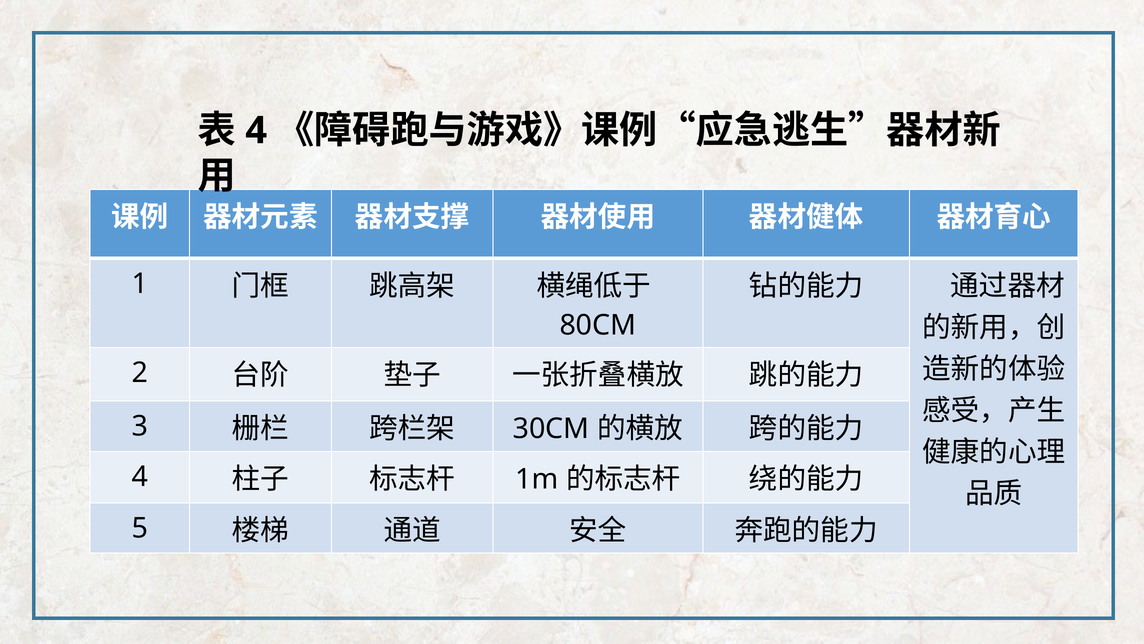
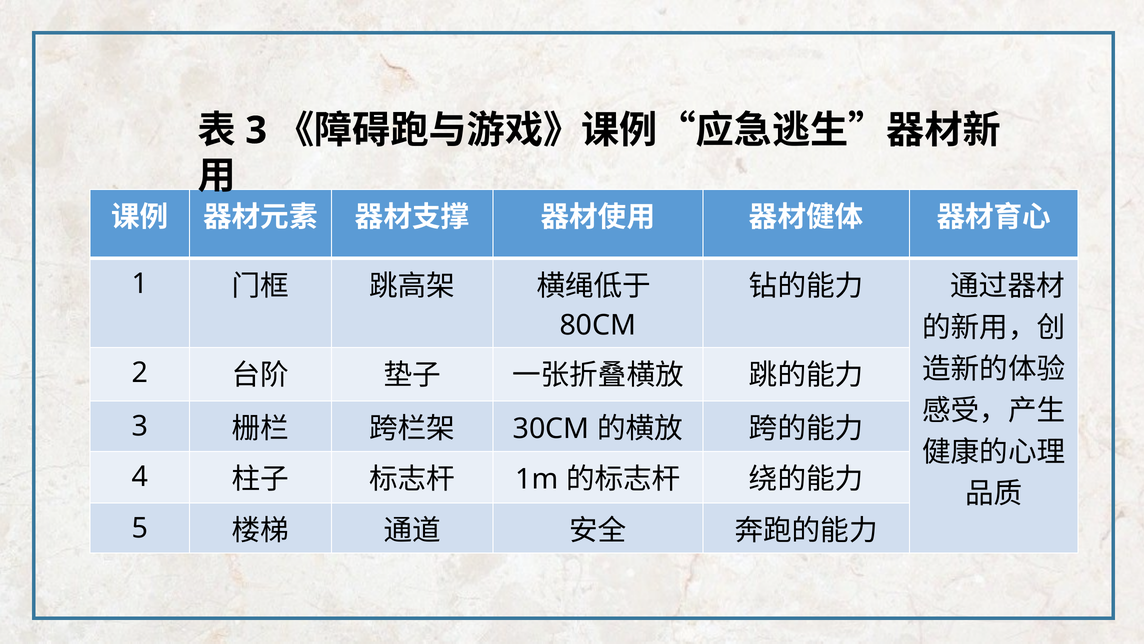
4: 4 -> 3 (256, 130)
